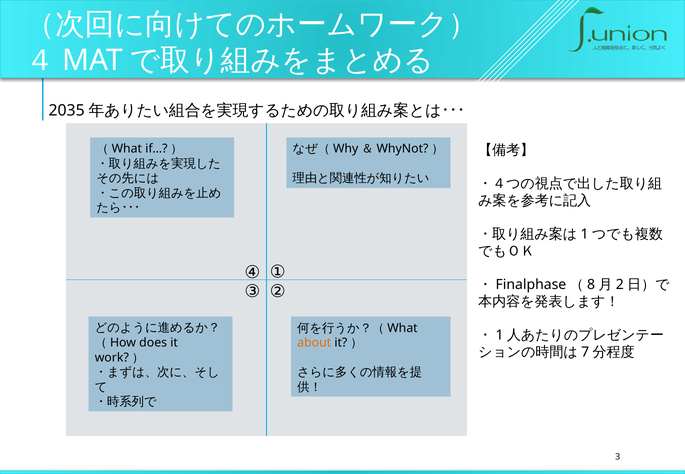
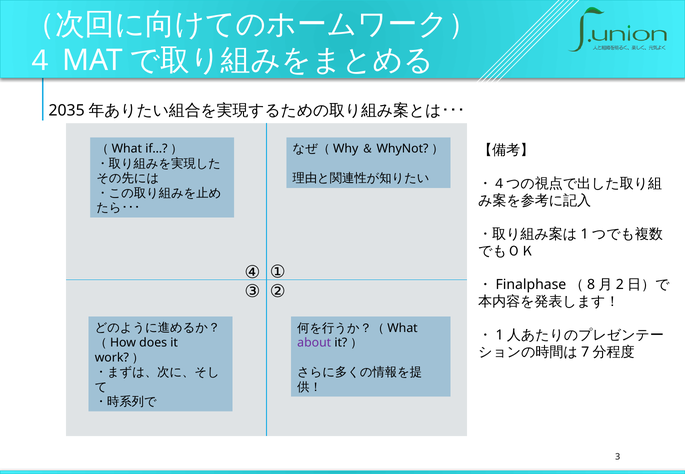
about colour: orange -> purple (314, 343)
